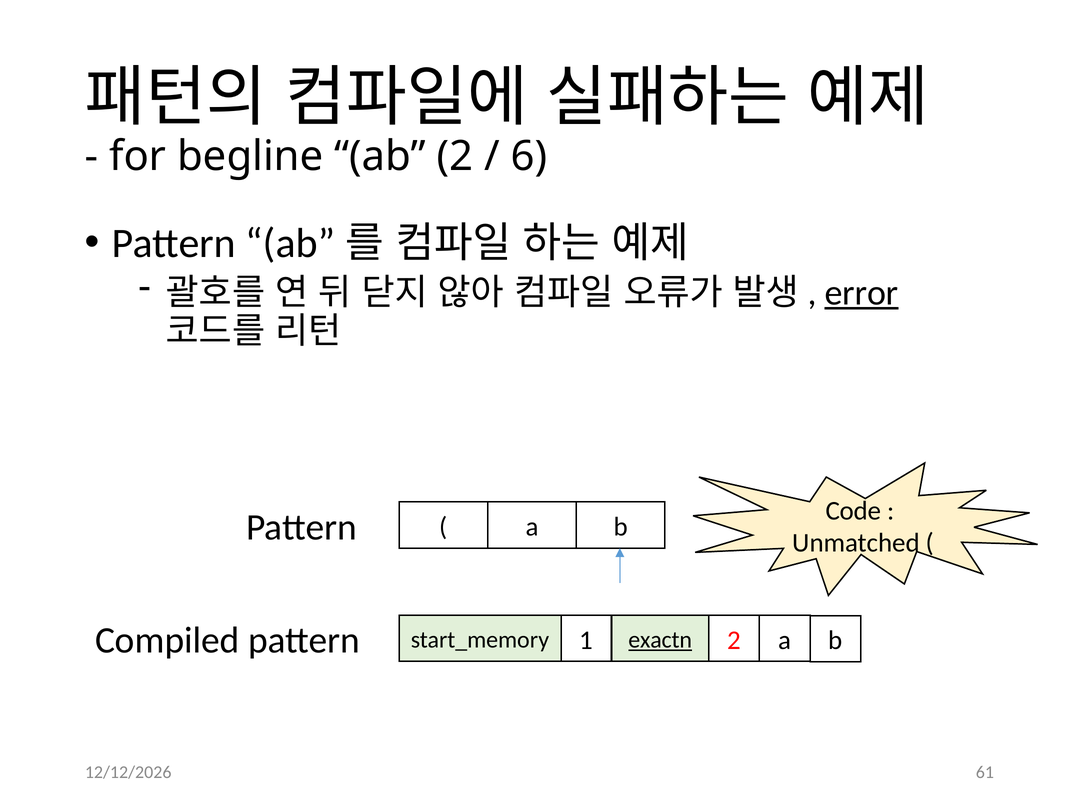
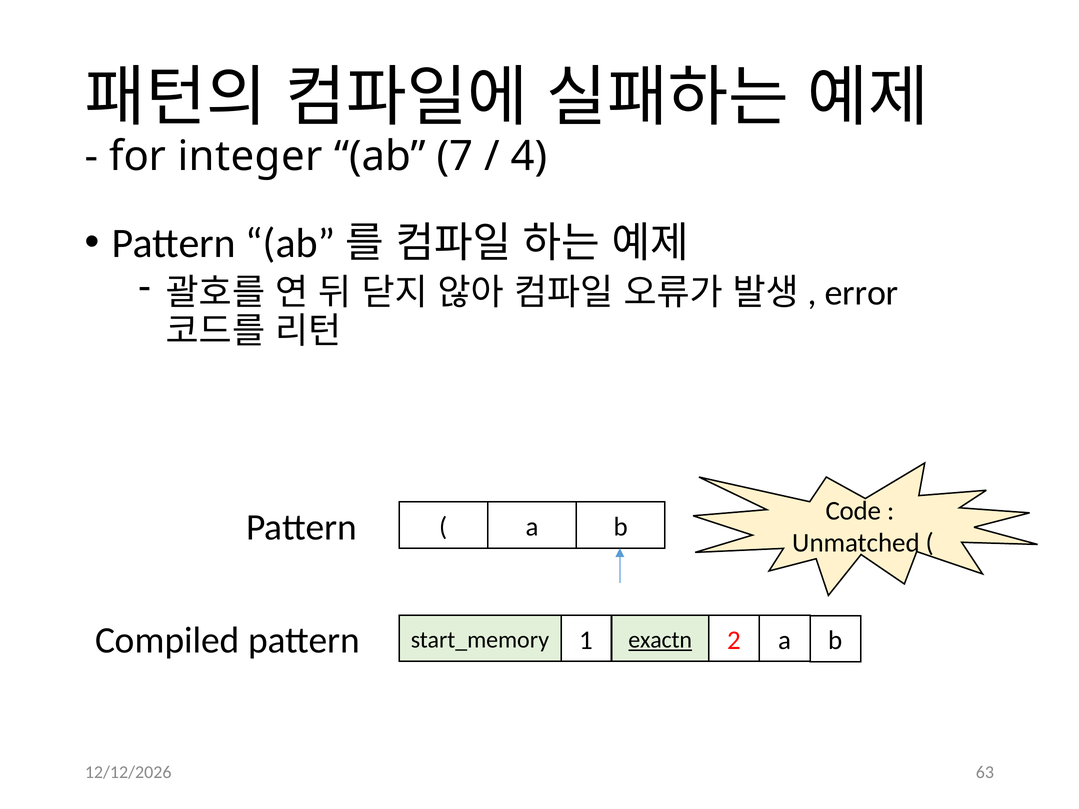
begline: begline -> integer (250, 157)
ab 2: 2 -> 7 (455, 157)
6: 6 -> 4 (529, 157)
error underline: present -> none (862, 293)
61: 61 -> 63 (985, 773)
